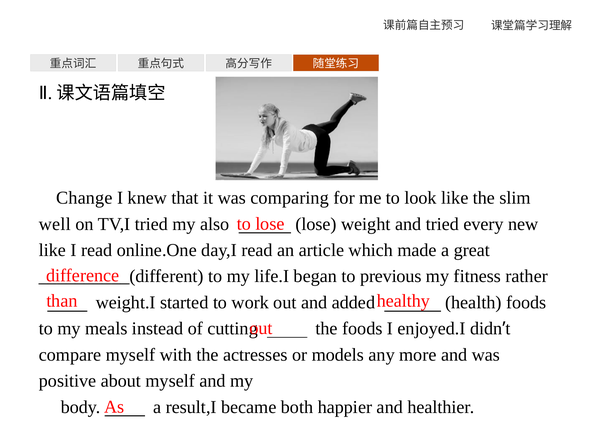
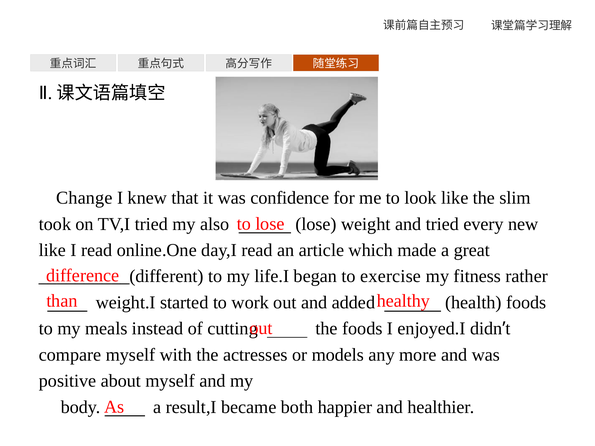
comparing: comparing -> confidence (290, 198)
well: well -> took (55, 224)
previous: previous -> exercise (391, 276)
